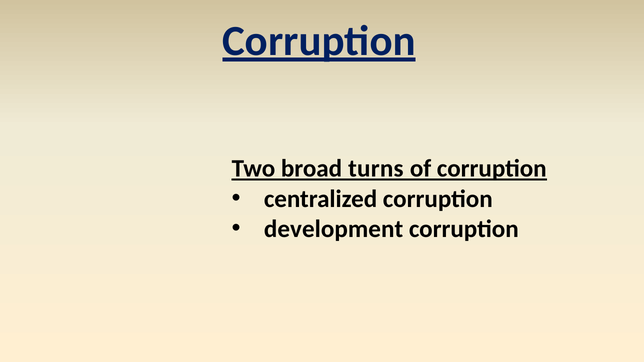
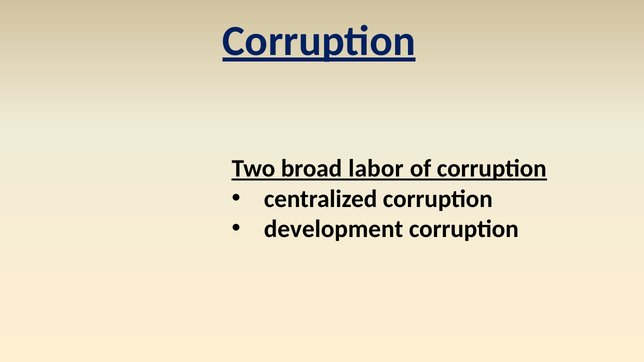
turns: turns -> labor (376, 169)
